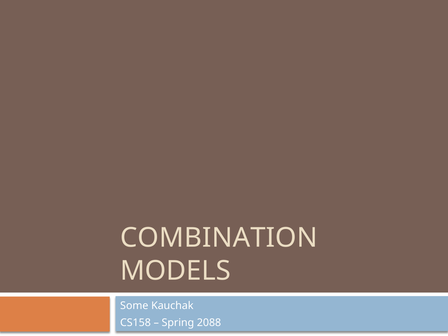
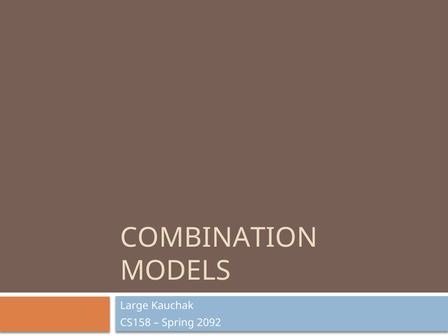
Some: Some -> Large (134, 306)
2088: 2088 -> 2092 (209, 323)
